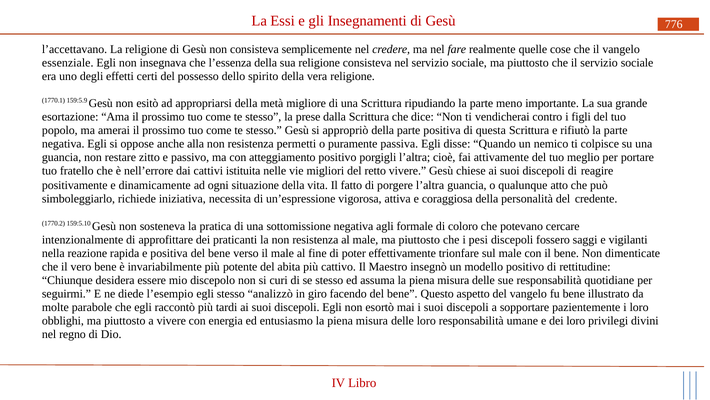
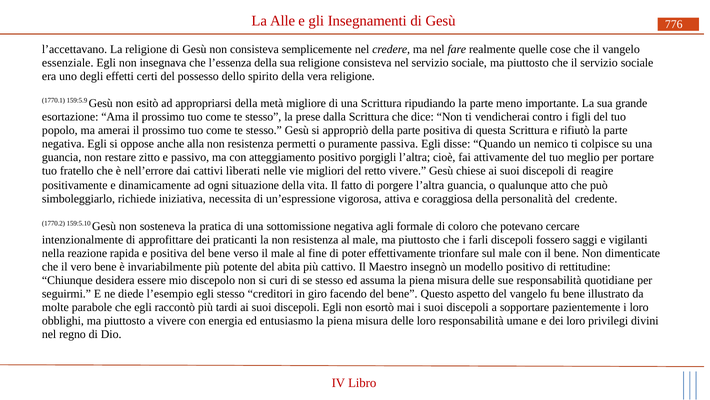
Essi: Essi -> Alle (283, 21)
istituita: istituita -> lìberati (243, 171)
pesi: pesi -> farli (478, 240)
analizzò: analizzò -> creditori (270, 294)
